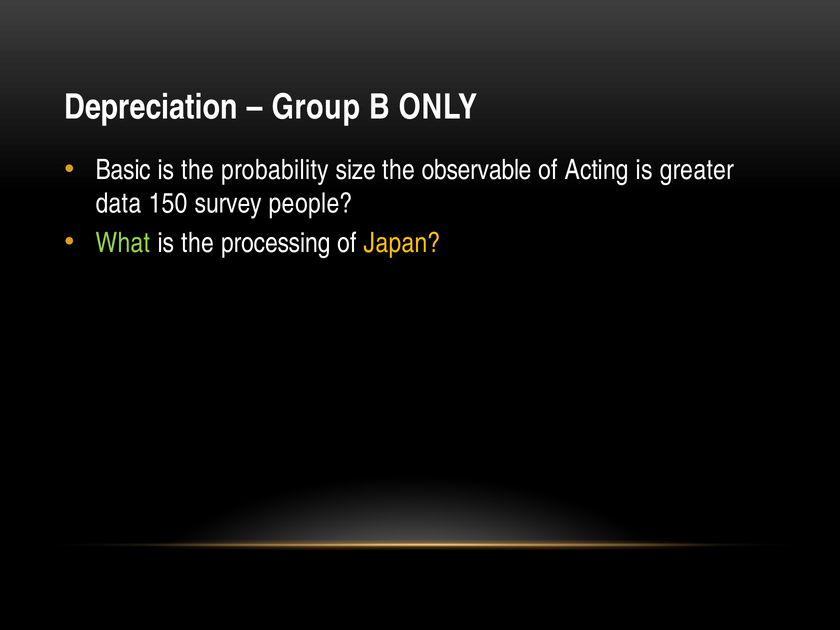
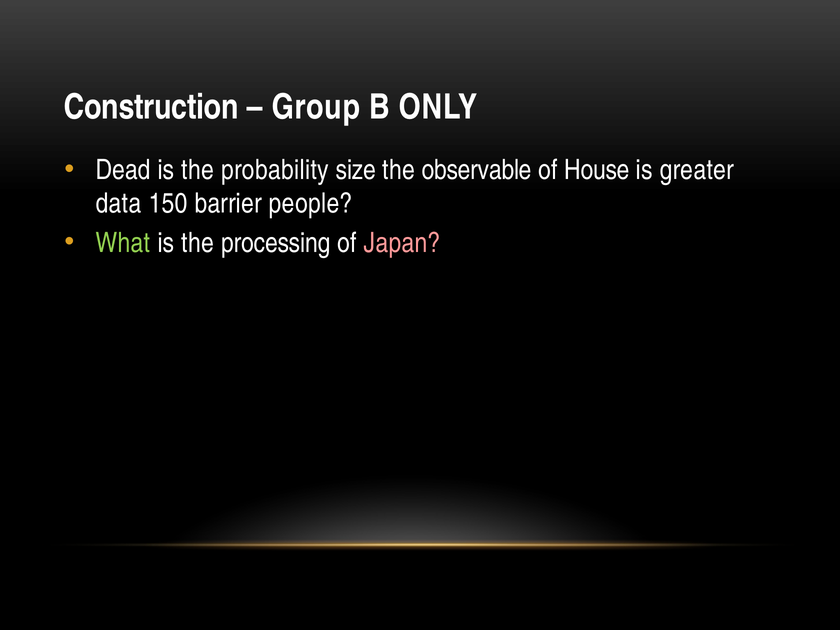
Depreciation: Depreciation -> Construction (151, 107)
Basic: Basic -> Dead (123, 170)
Acting: Acting -> House (597, 170)
survey: survey -> barrier (228, 204)
Japan colour: yellow -> pink (402, 243)
